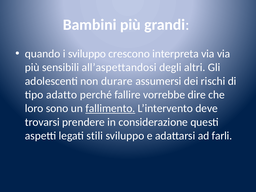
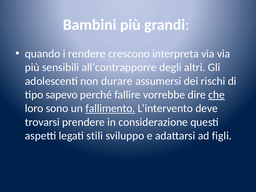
i sviluppo: sviluppo -> rendere (87, 54)
all’aspettandosi: all’aspettandosi -> all’contrapporre (119, 67)
adatto: adatto -> sapevo (62, 95)
che underline: none -> present (217, 95)
farli: farli -> figli (222, 136)
